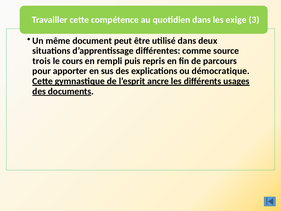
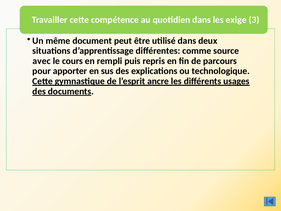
trois: trois -> avec (42, 61)
démocratique: démocratique -> technologique (221, 71)
